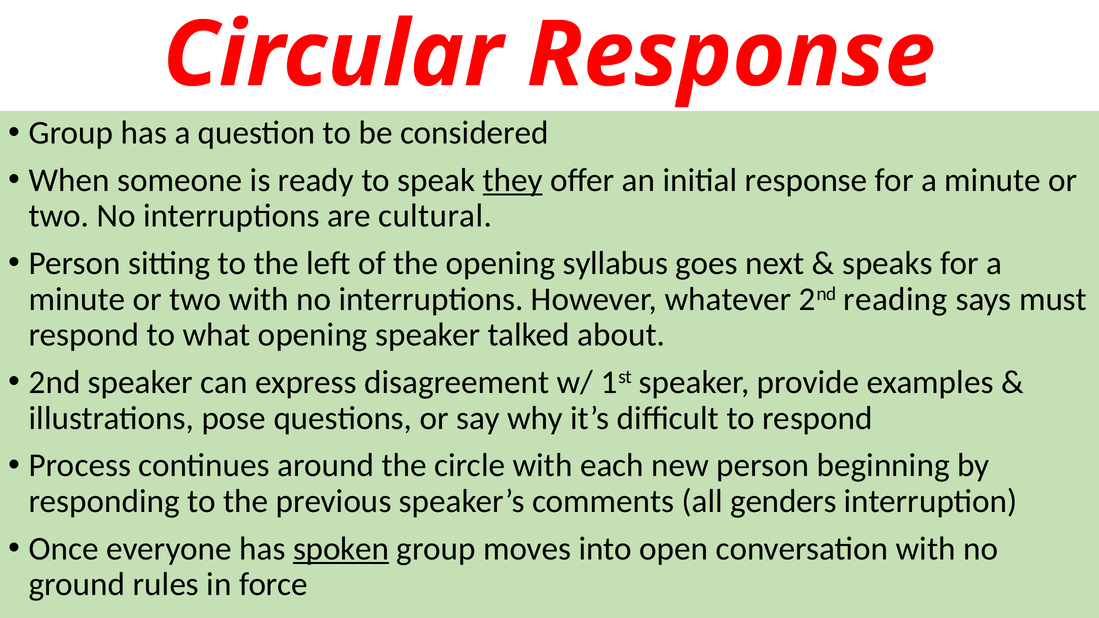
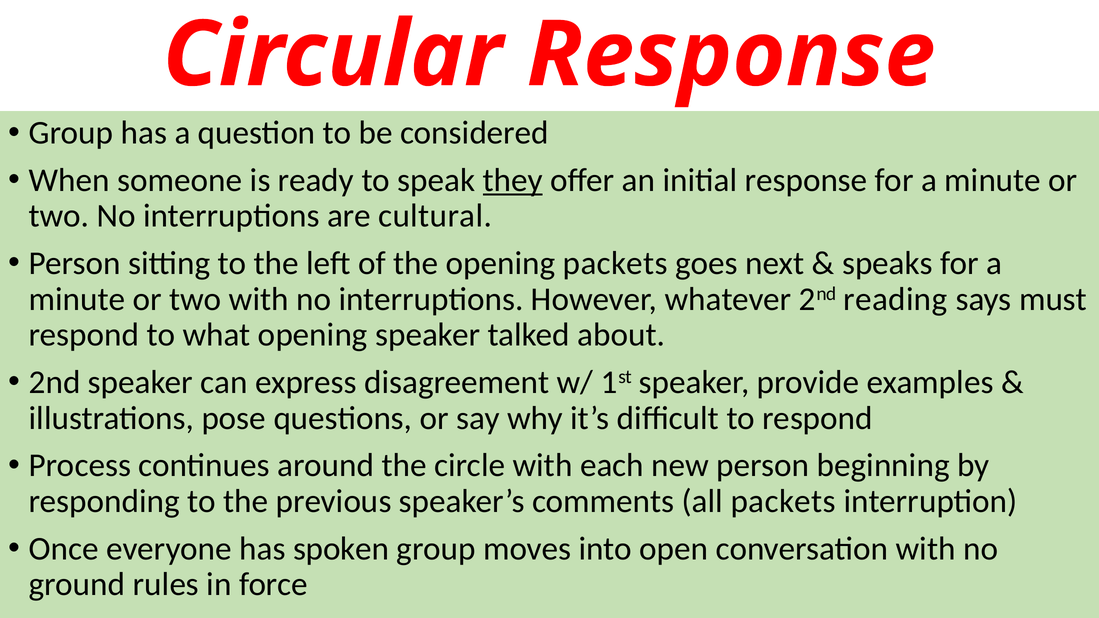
opening syllabus: syllabus -> packets (615, 263)
all genders: genders -> packets (783, 501)
spoken underline: present -> none (341, 549)
